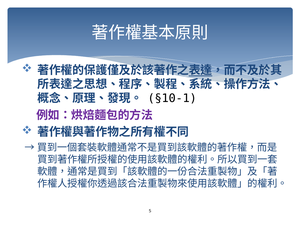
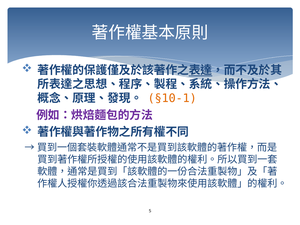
§10-1 colour: black -> orange (172, 98)
